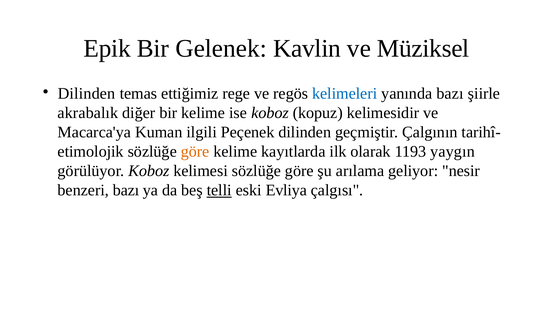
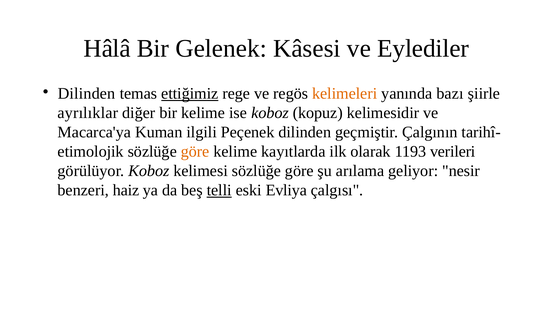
Epik: Epik -> Hâlâ (107, 48)
Kavlin: Kavlin -> Kâsesi (307, 48)
Müziksel: Müziksel -> Eylediler (423, 48)
ettiğimiz underline: none -> present (190, 94)
kelimeleri colour: blue -> orange (345, 94)
akrabalık: akrabalık -> ayrılıklar (88, 113)
yaygın: yaygın -> verileri (453, 152)
benzeri bazı: bazı -> haiz (126, 190)
